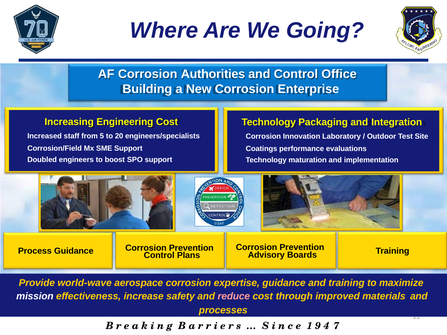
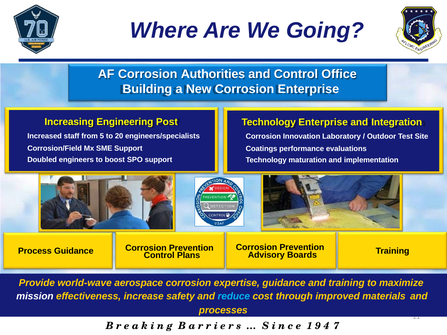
Engineering Cost: Cost -> Post (167, 122)
Technology Packaging: Packaging -> Enterprise (323, 122)
reduce colour: pink -> light blue (234, 297)
